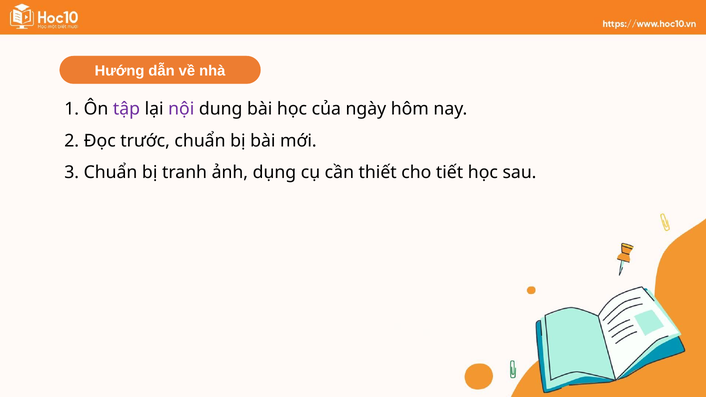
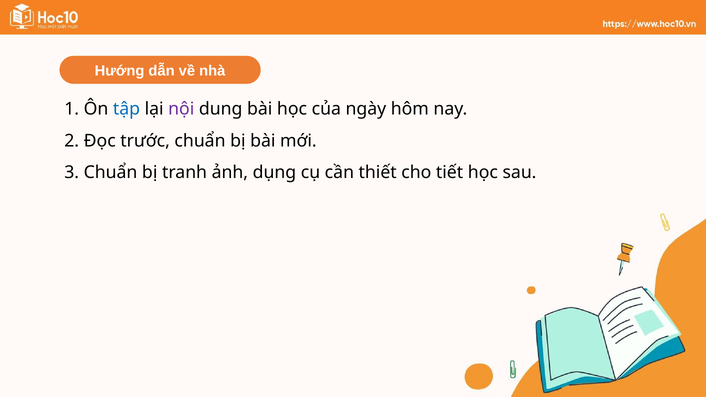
tập colour: purple -> blue (126, 109)
